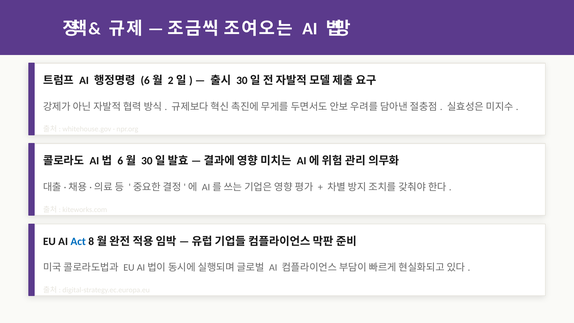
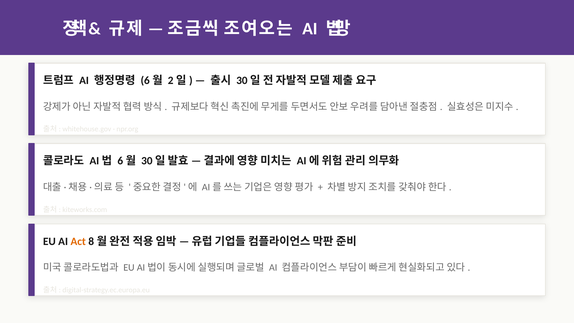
Act colour: blue -> orange (78, 241)
